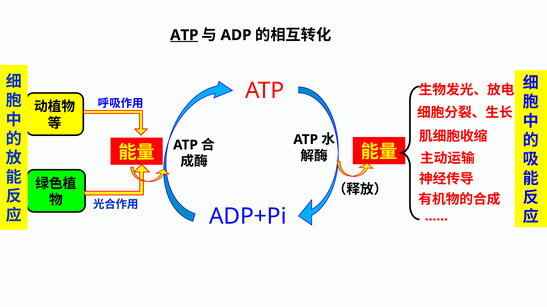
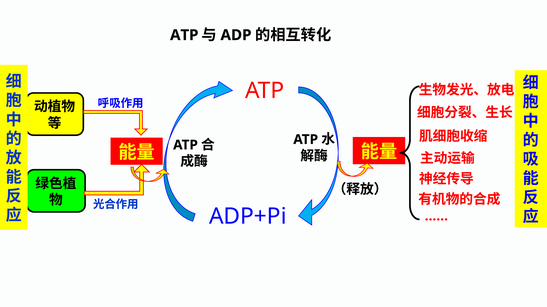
ATP underline: present -> none (184, 35)
